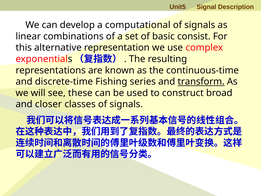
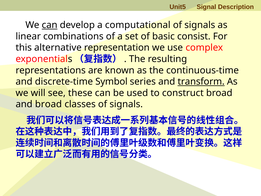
can underline: none -> present (50, 25)
Fishing: Fishing -> Symbol (111, 82)
and closer: closer -> broad (48, 104)
